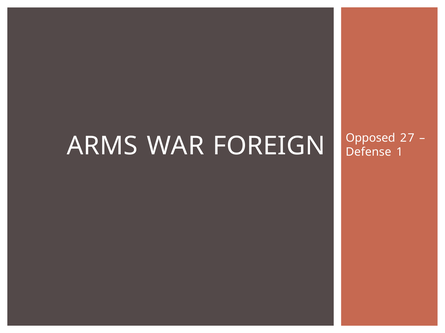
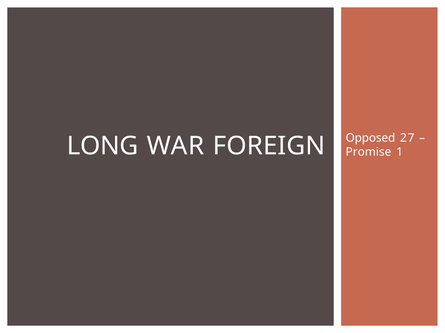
ARMS: ARMS -> LONG (103, 146)
Defense: Defense -> Promise (368, 152)
